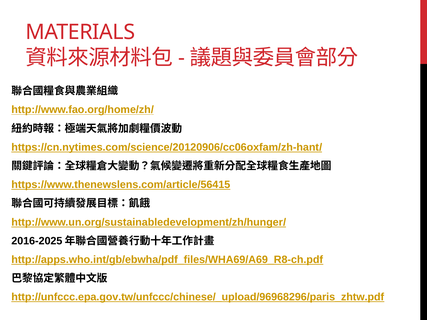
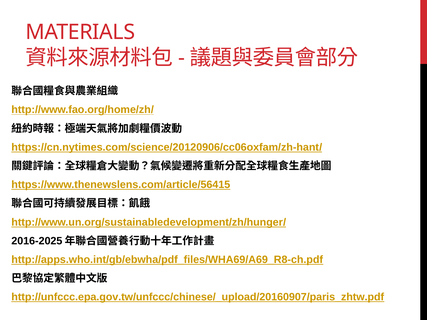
http://unfccc.epa.gov.tw/unfccc/chinese/_upload/96968296/paris_zhtw.pdf: http://unfccc.epa.gov.tw/unfccc/chinese/_upload/96968296/paris_zhtw.pdf -> http://unfccc.epa.gov.tw/unfccc/chinese/_upload/20160907/paris_zhtw.pdf (198, 297)
